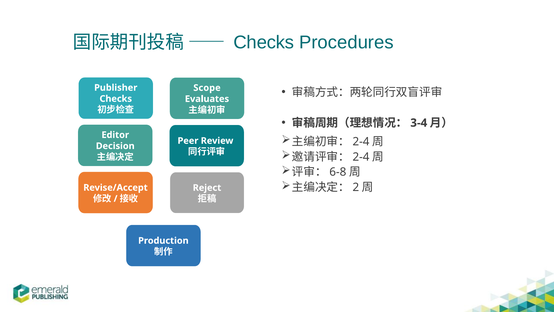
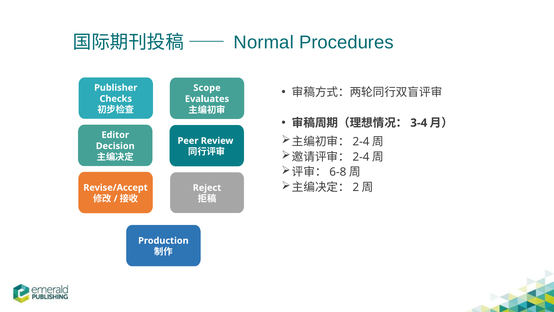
Checks: Checks -> Normal (264, 42)
